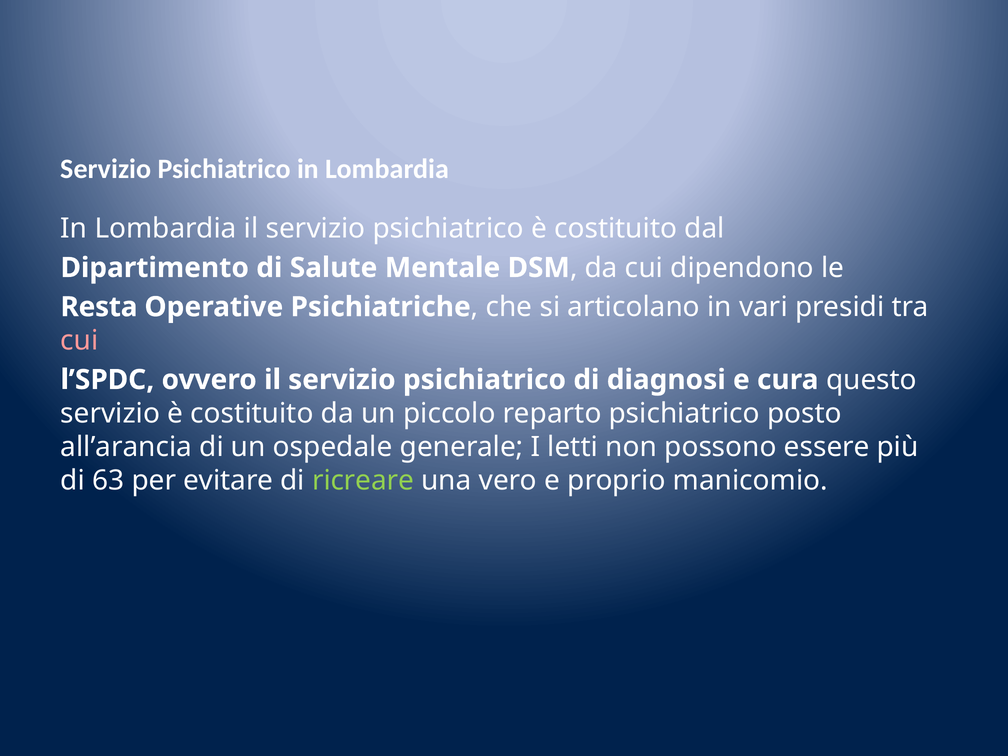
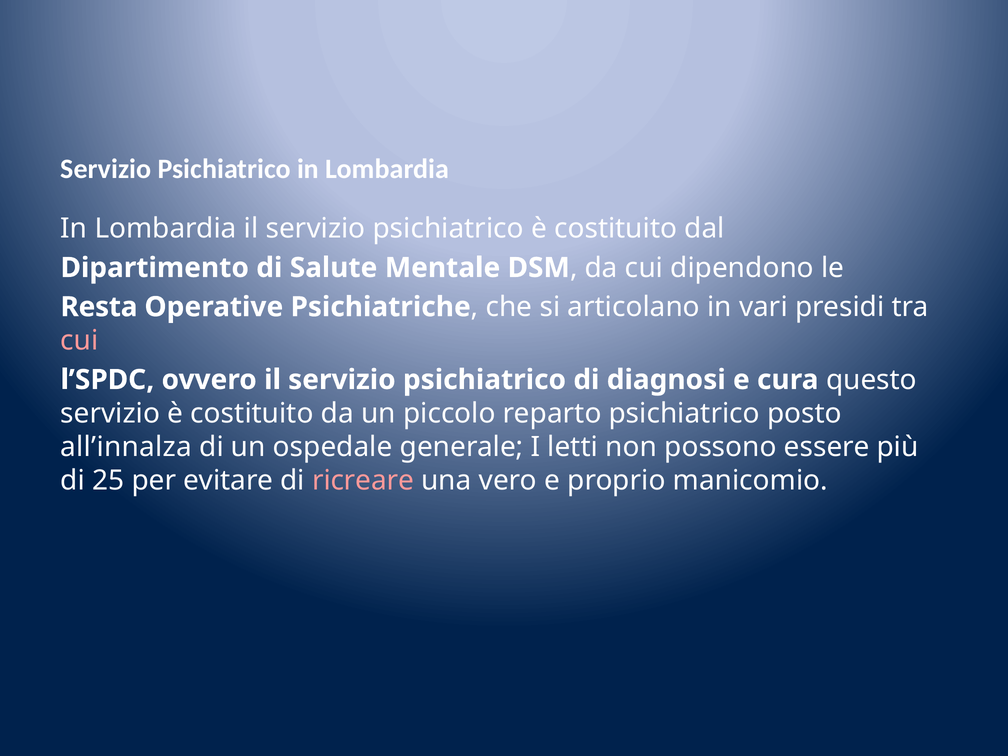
all’arancia: all’arancia -> all’innalza (126, 447)
63: 63 -> 25 (108, 481)
ricreare colour: light green -> pink (363, 481)
